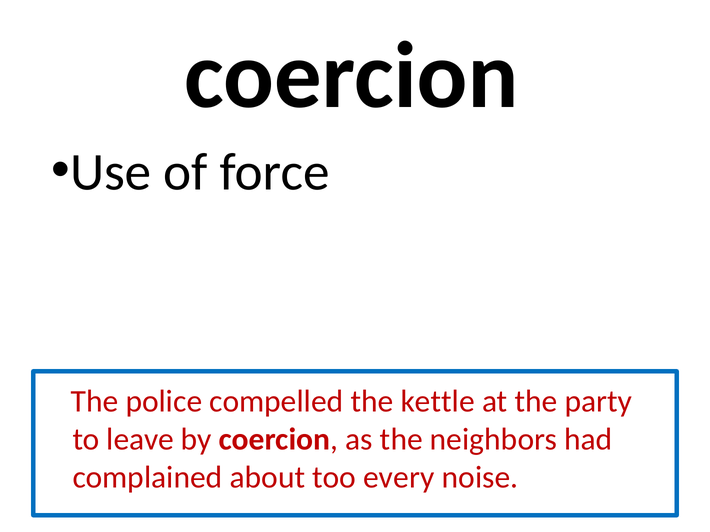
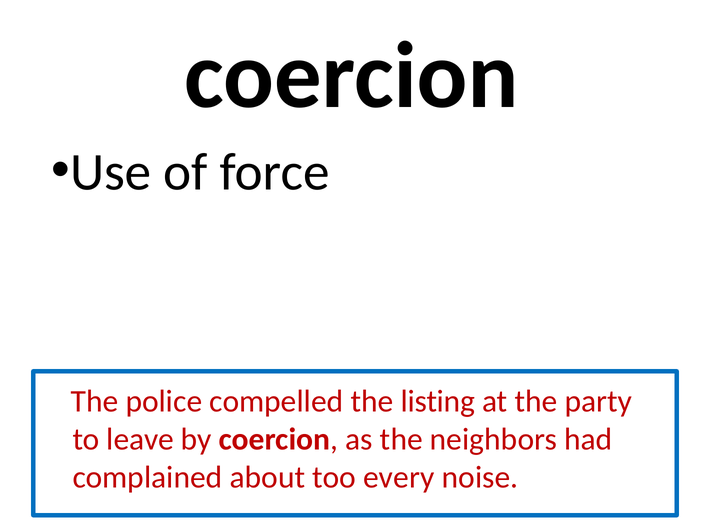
kettle: kettle -> listing (438, 402)
